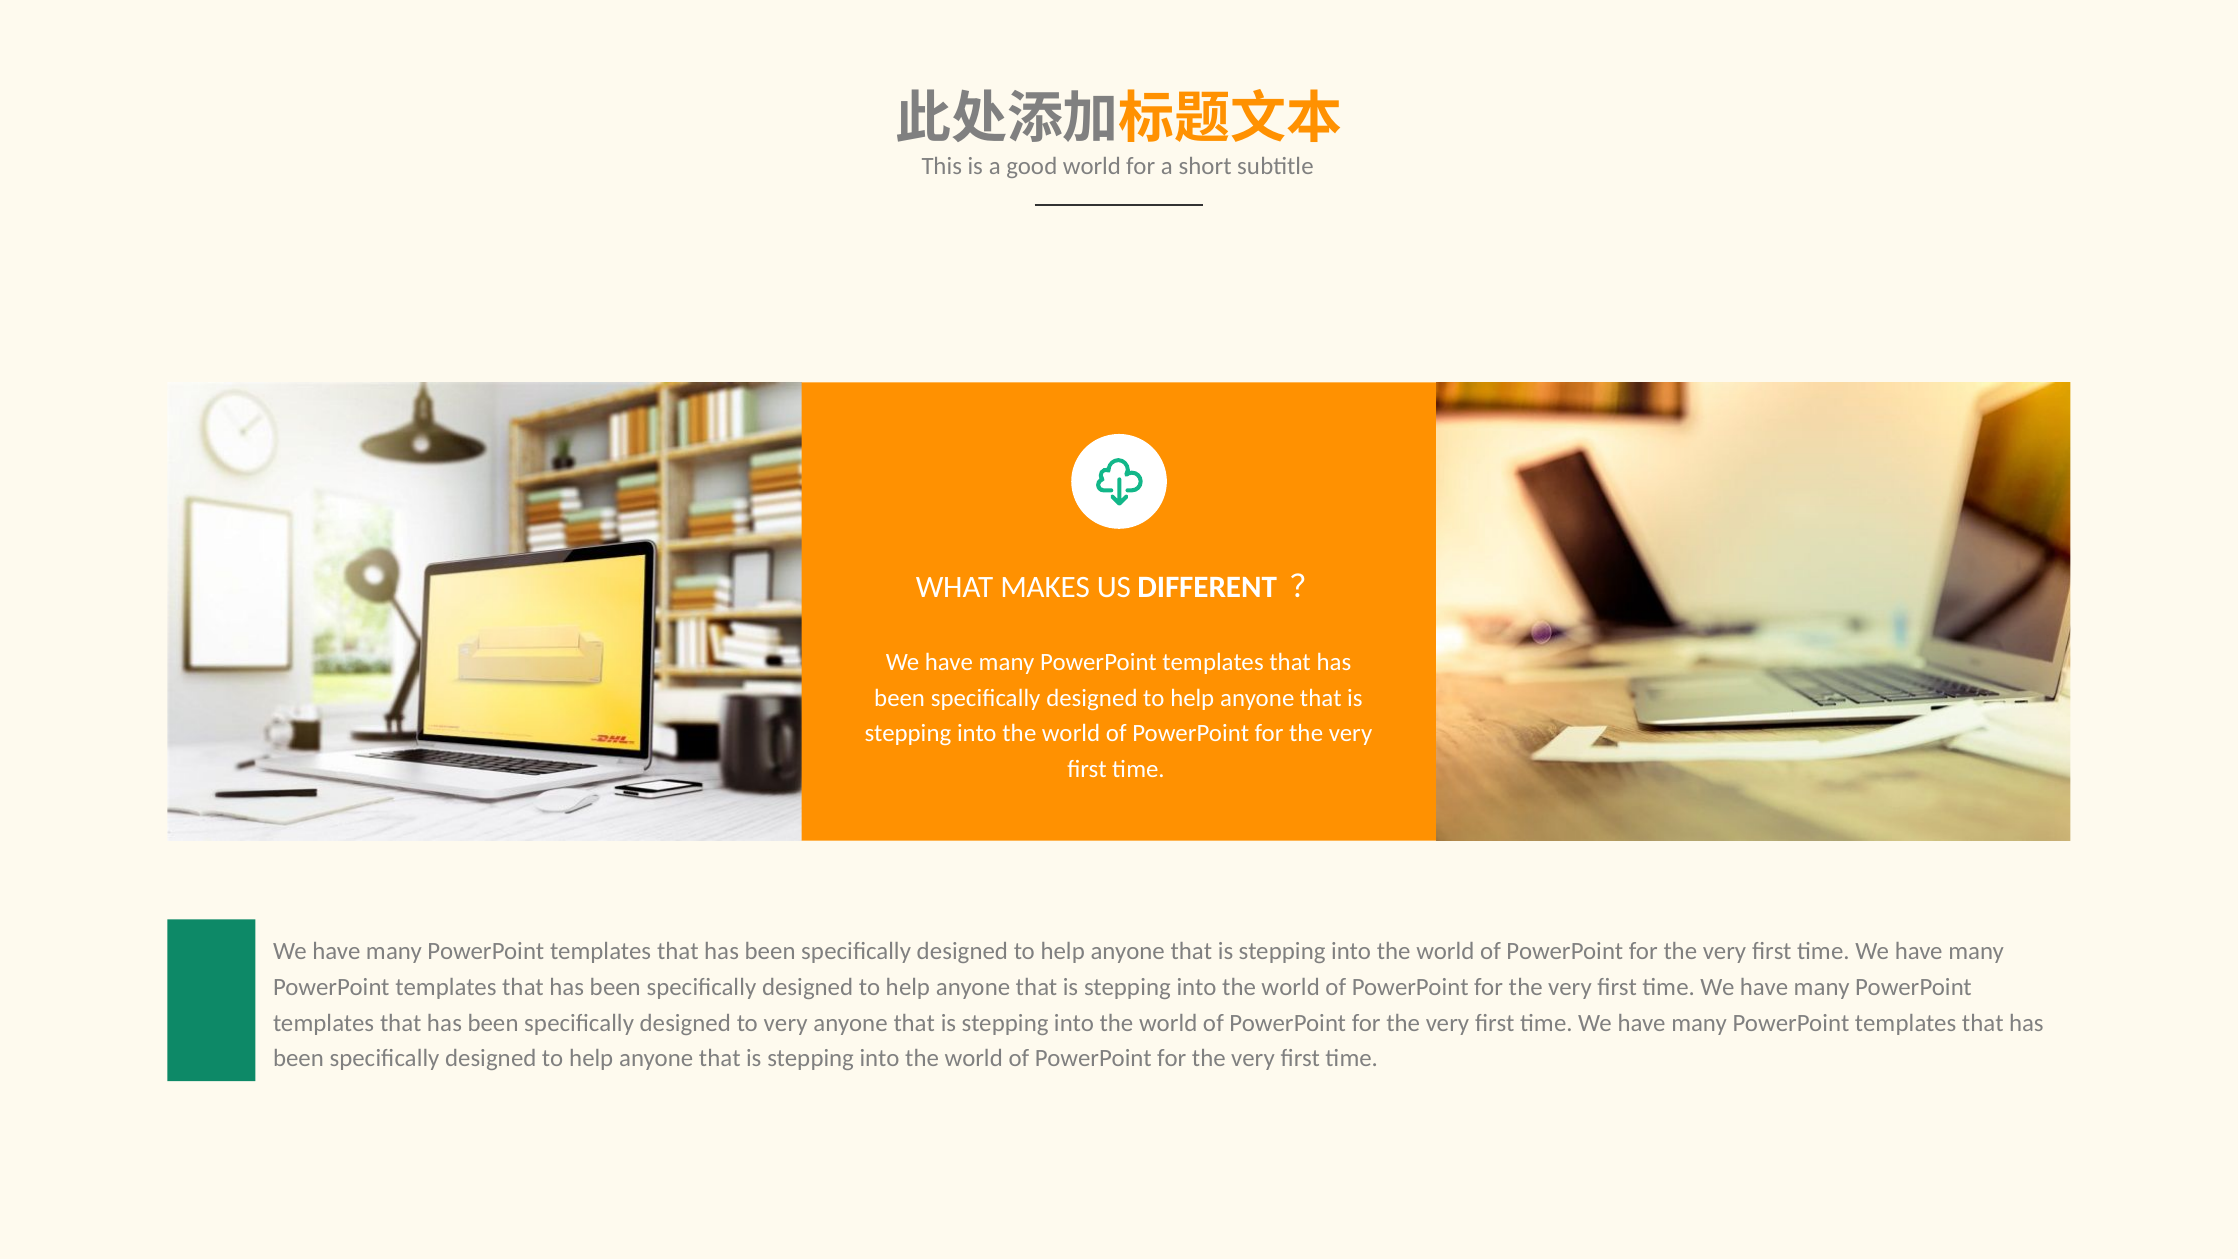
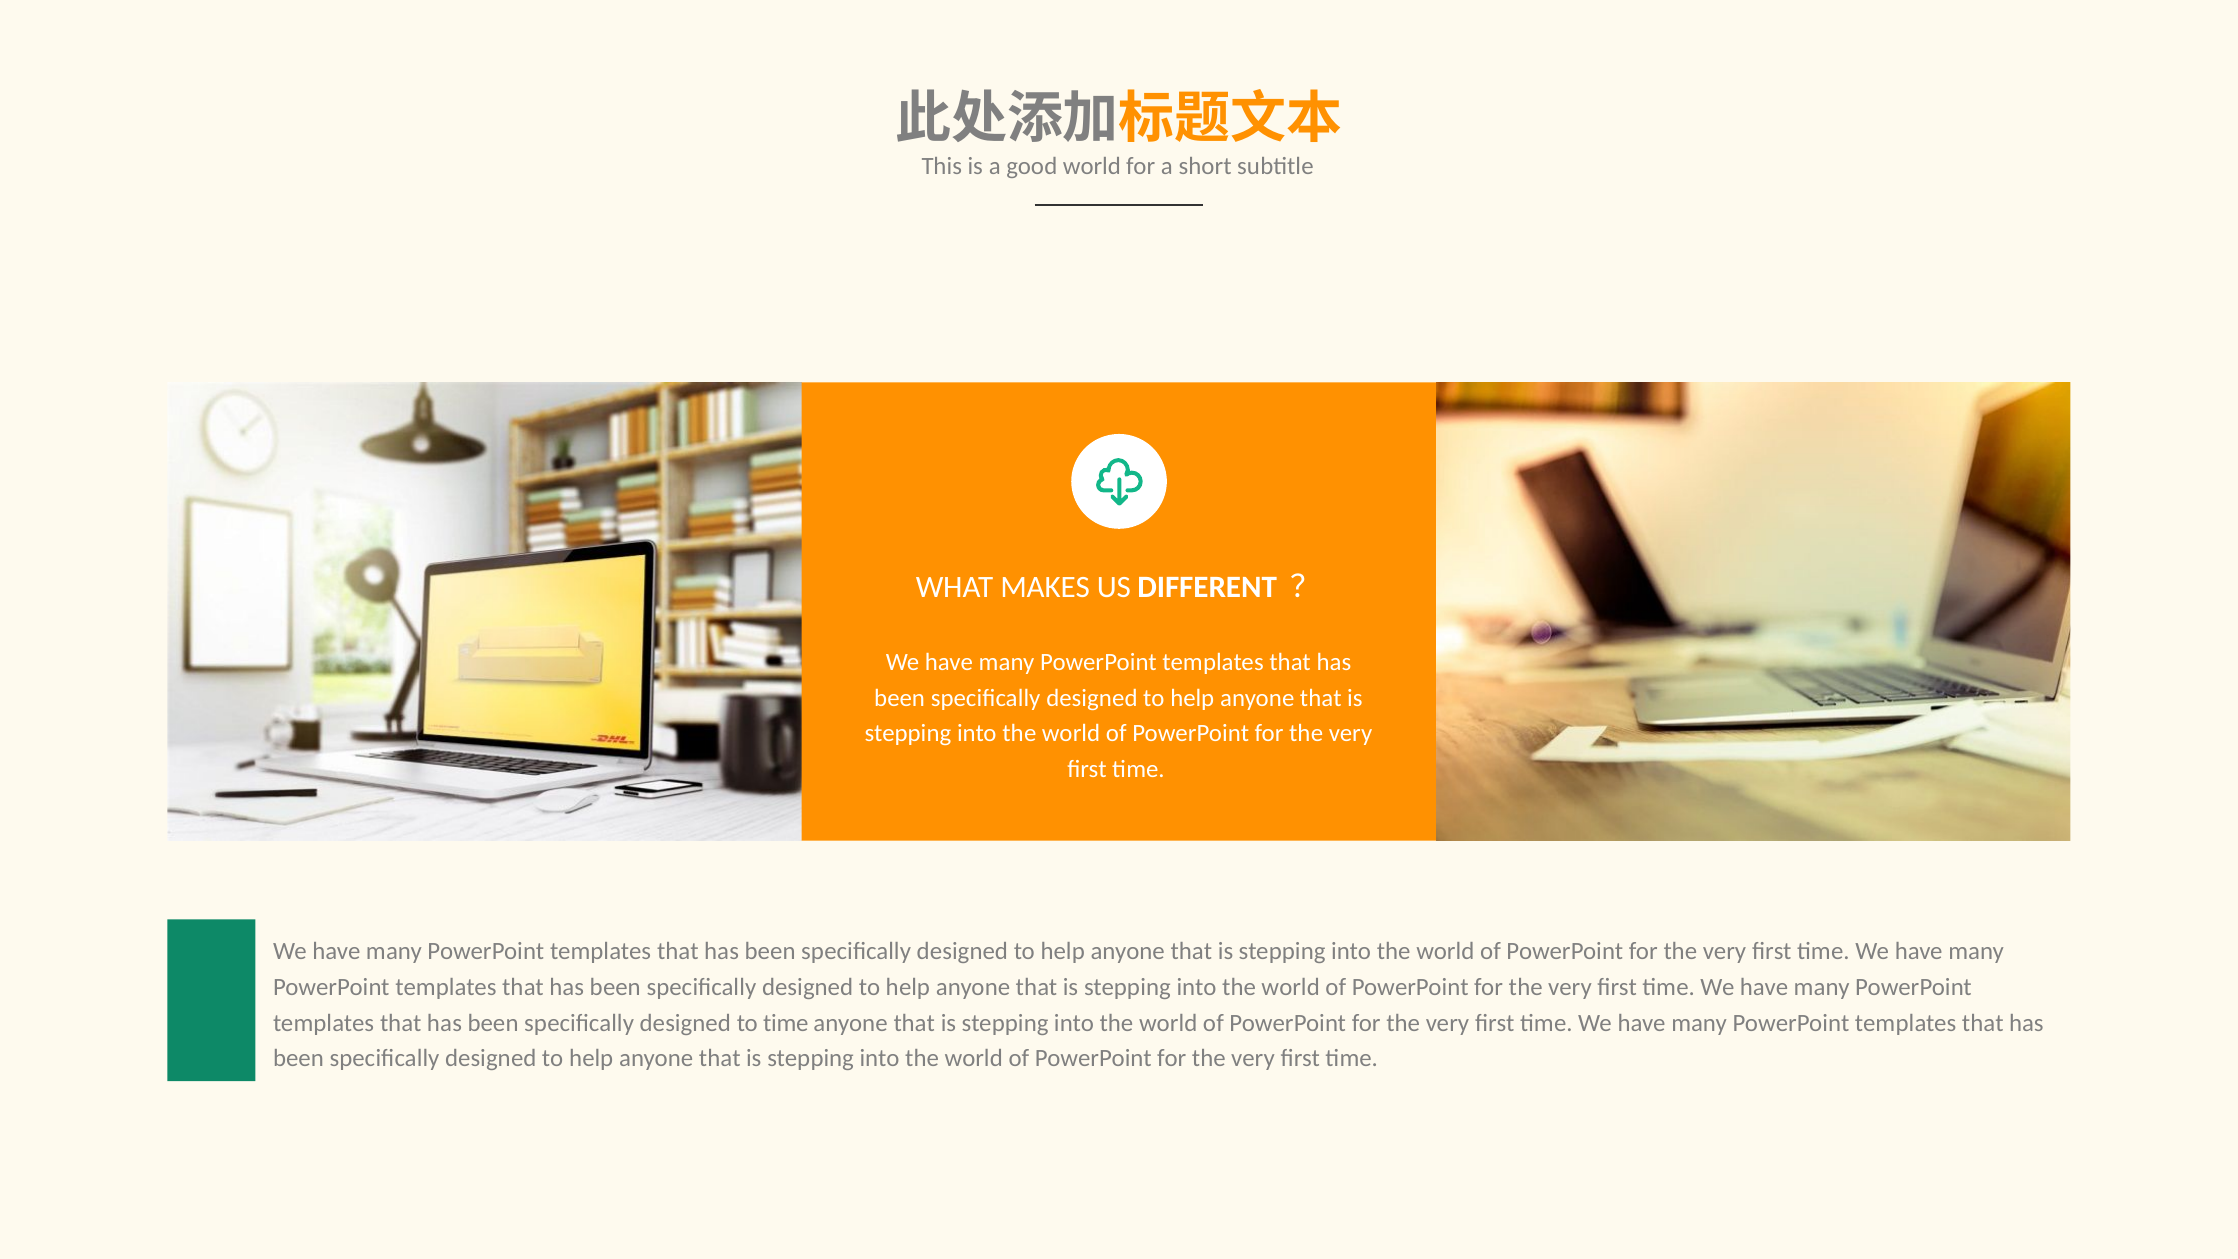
to very: very -> time (786, 1023)
